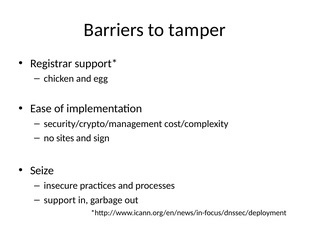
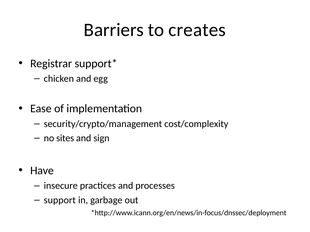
tamper: tamper -> creates (197, 30)
Seize: Seize -> Have (42, 171)
